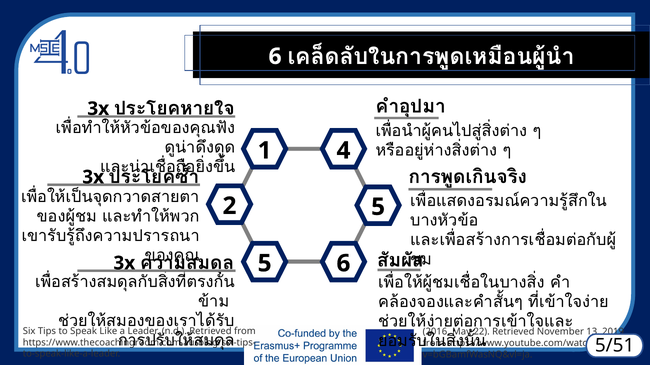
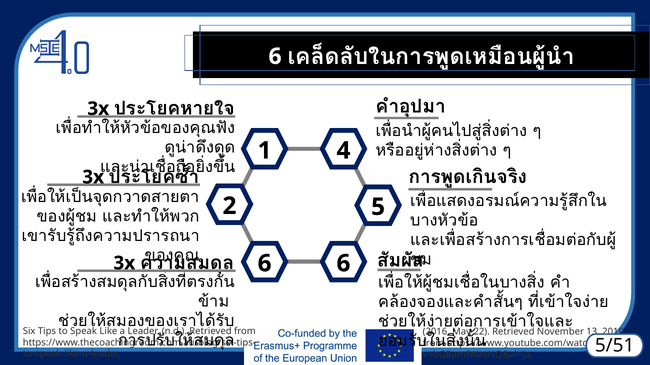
5: 5 -> 6 (265, 264)
